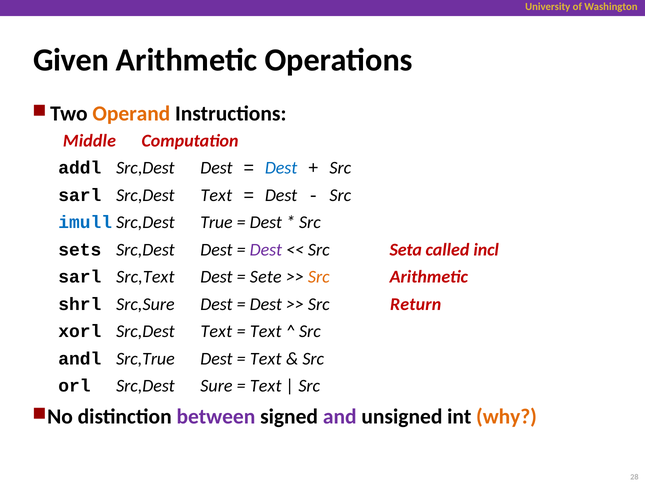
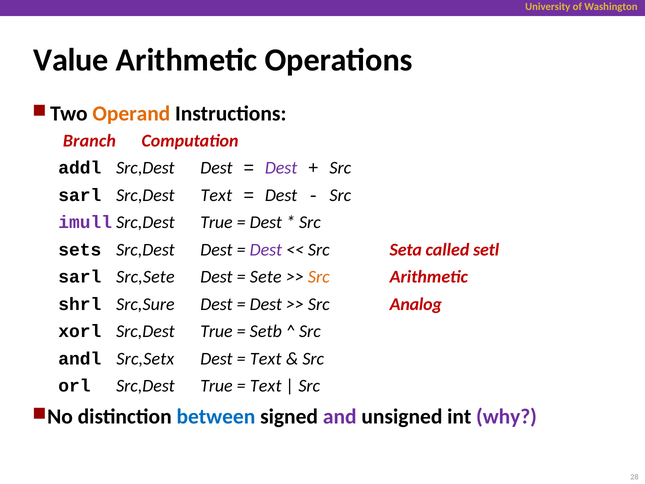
Given: Given -> Value (71, 60)
Middle: Middle -> Branch (89, 141)
Dest colour: blue -> purple (281, 168)
imull colour: blue -> purple (85, 222)
incl: incl -> setl (486, 250)
Src,Text: Src,Text -> Src,Sete (145, 277)
Return: Return -> Analog (416, 304)
xorl Src,Dest Text: Text -> True (216, 331)
Text: Text -> Setb (266, 331)
Src,True: Src,True -> Src,Setx (145, 358)
orl Src,Dest Sure: Sure -> True (216, 386)
between colour: purple -> blue (216, 416)
why colour: orange -> purple (507, 416)
